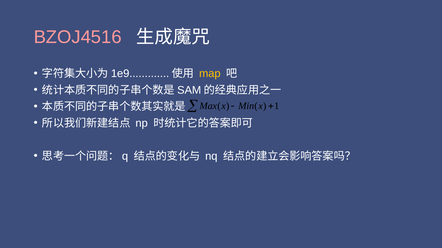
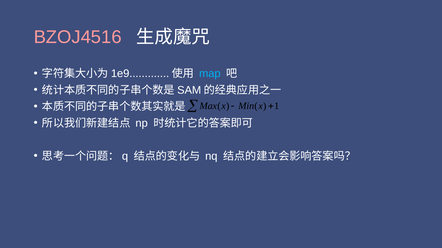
map colour: yellow -> light blue (210, 74)
